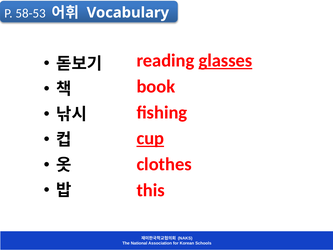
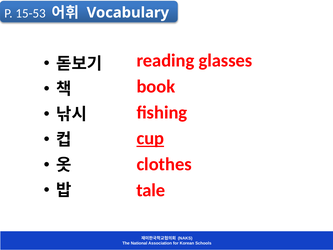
58-53: 58-53 -> 15-53 (31, 13)
glasses underline: present -> none (225, 61)
this: this -> tale (151, 190)
